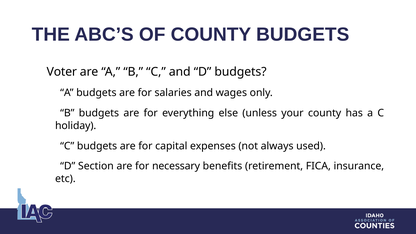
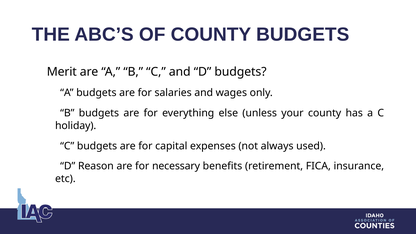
Voter: Voter -> Merit (62, 72)
Section: Section -> Reason (96, 166)
